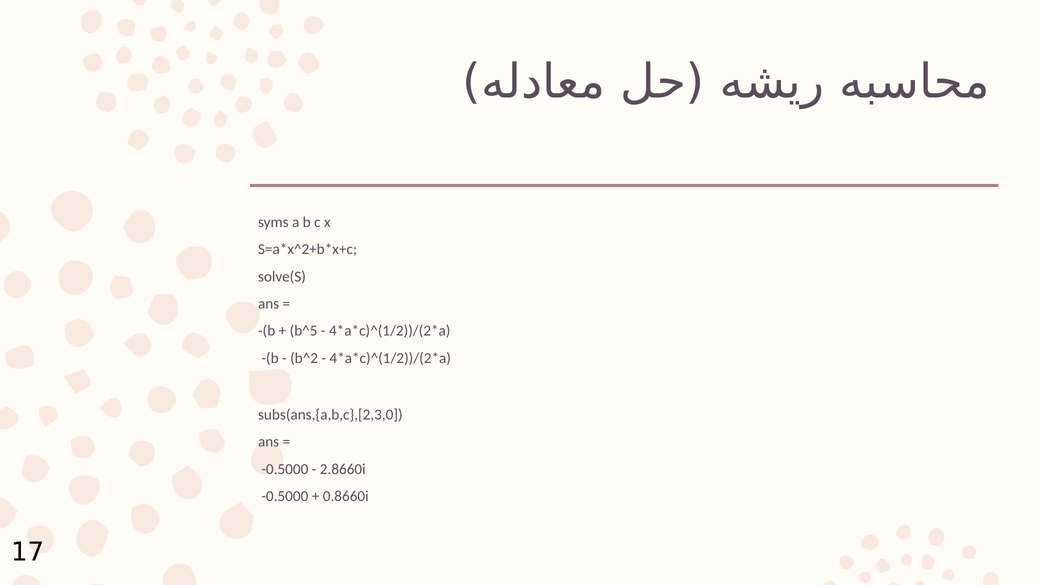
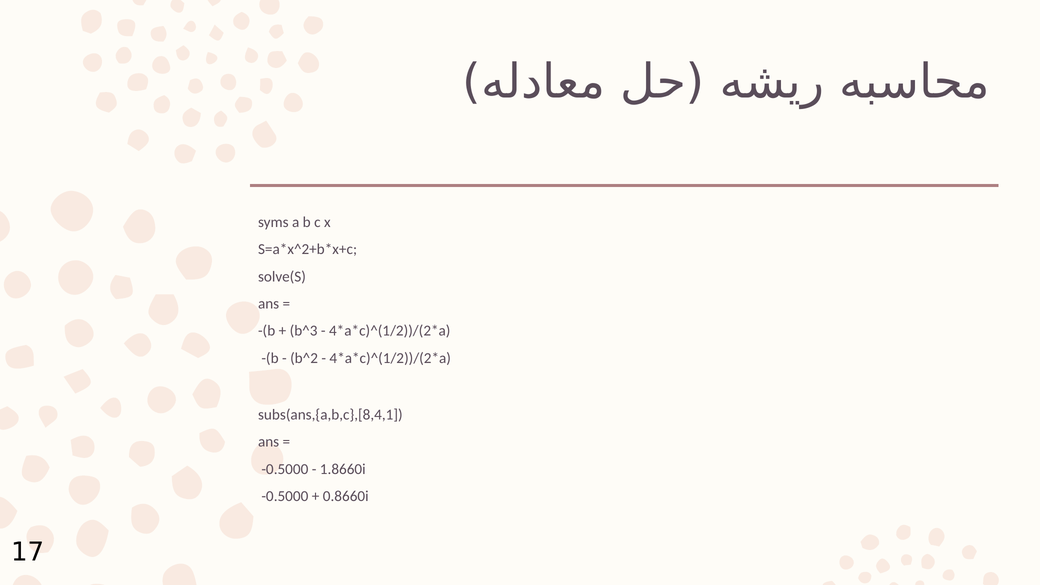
b^5: b^5 -> b^3 (304, 331)
subs(ans,{a,b,c},[2,3,0: subs(ans,{a,b,c},[2,3,0 -> subs(ans,{a,b,c},[8,4,1 (330, 415)
2.8660i: 2.8660i -> 1.8660i (343, 469)
